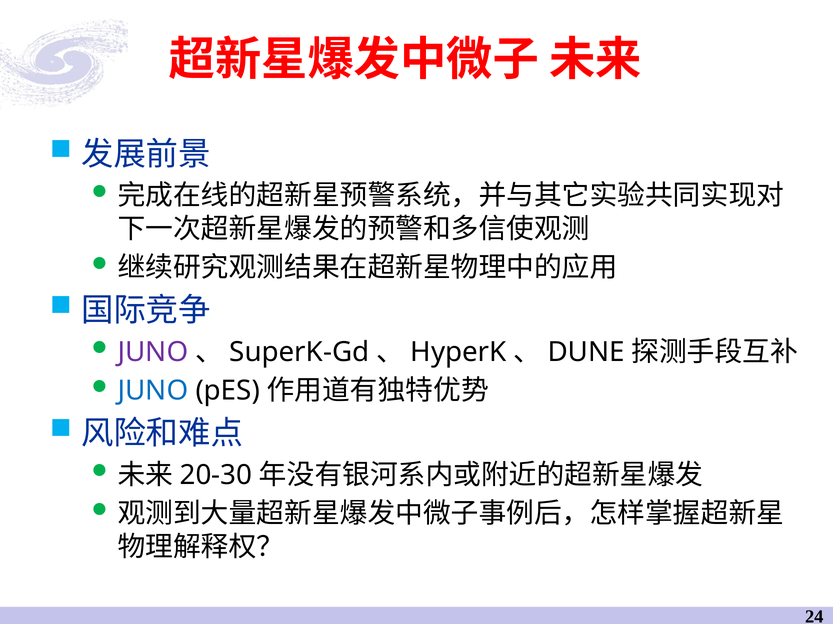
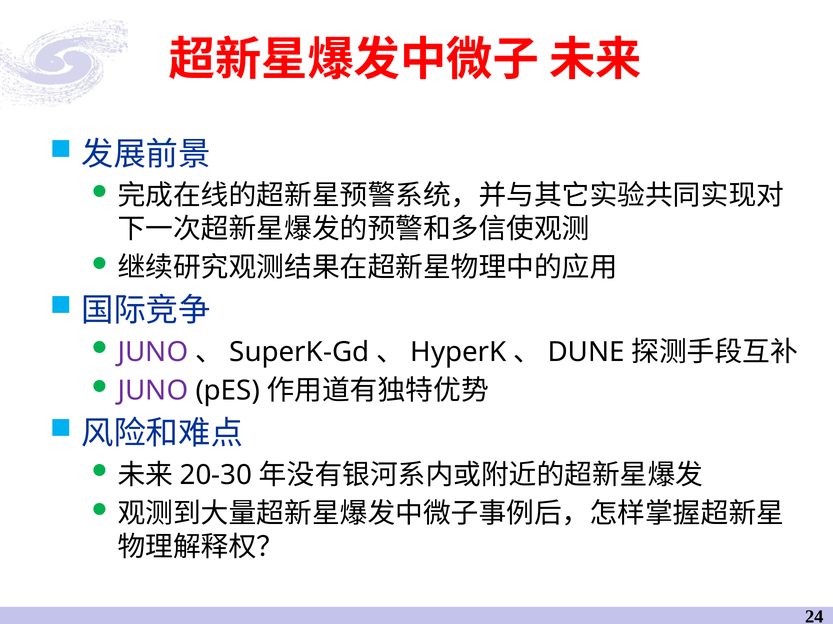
JUNO colour: blue -> purple (153, 391)
